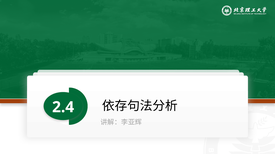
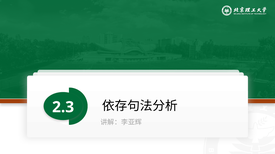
2.4: 2.4 -> 2.3 (63, 108)
